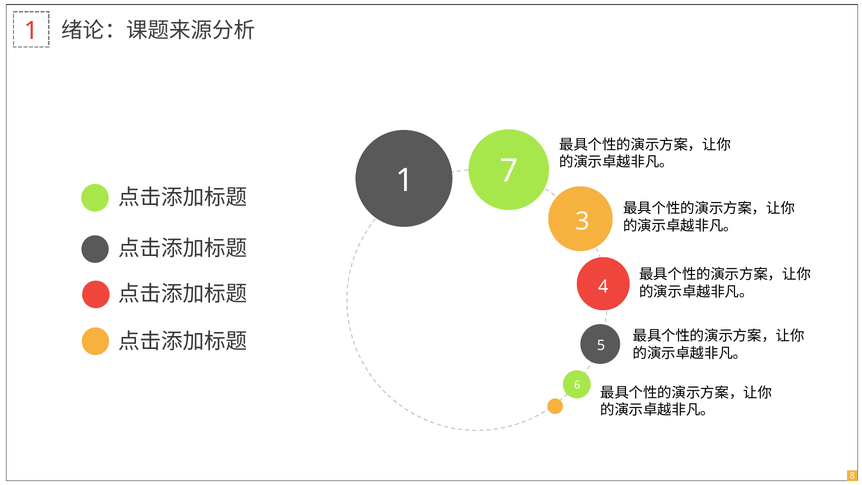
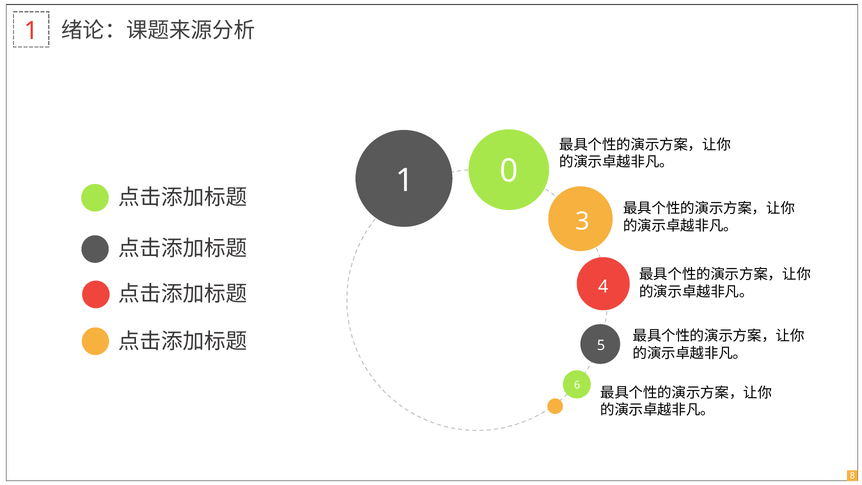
7: 7 -> 0 (509, 171)
